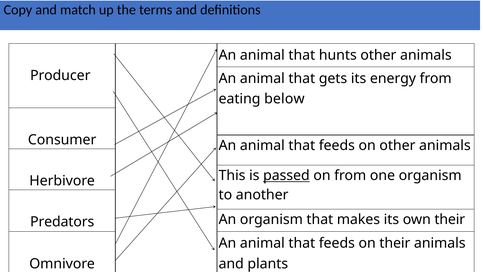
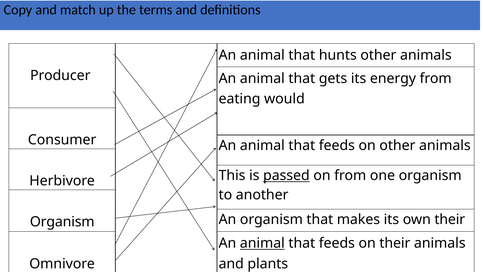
below: below -> would (284, 99)
Predators: Predators -> Organism (62, 222)
animal underline: none -> present (262, 243)
